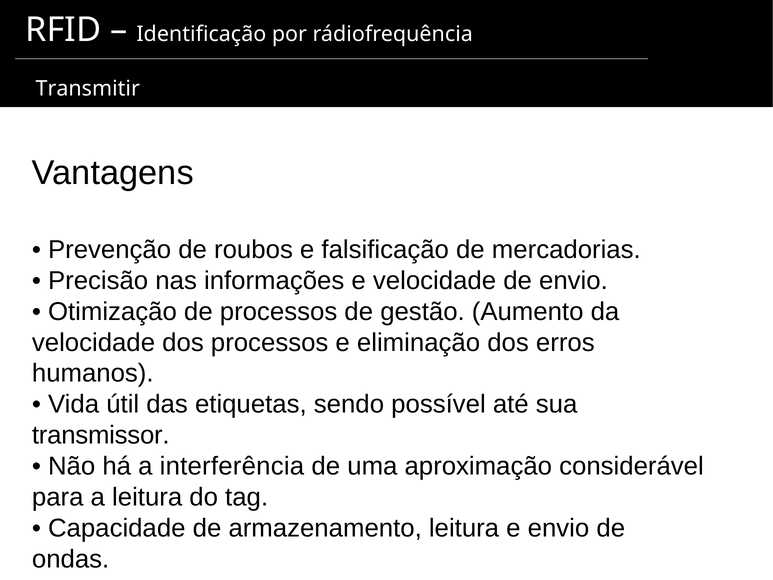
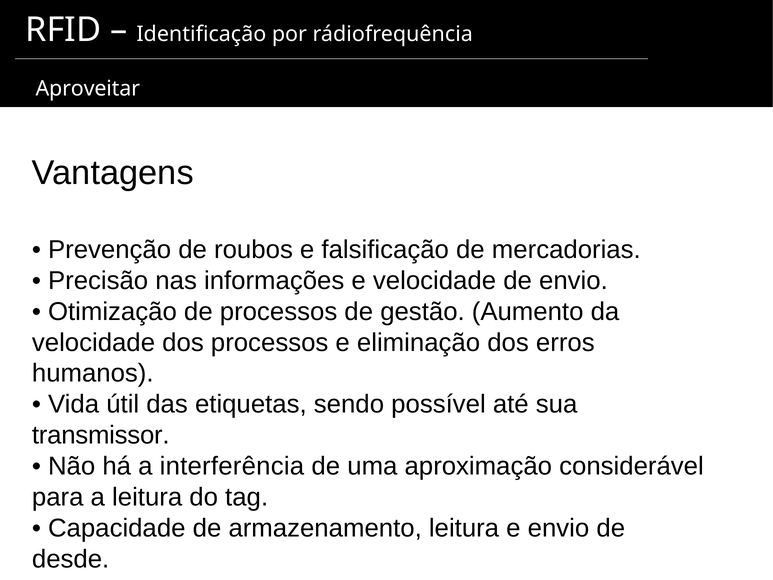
Transmitir: Transmitir -> Aproveitar (88, 89)
ondas: ondas -> desde (71, 559)
